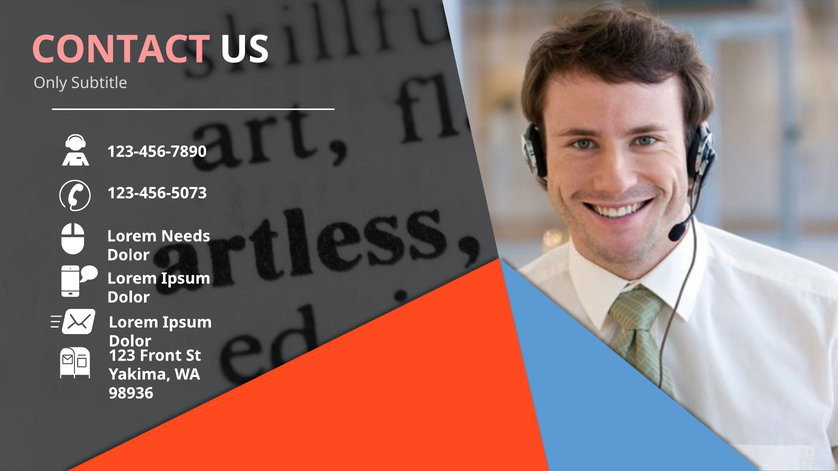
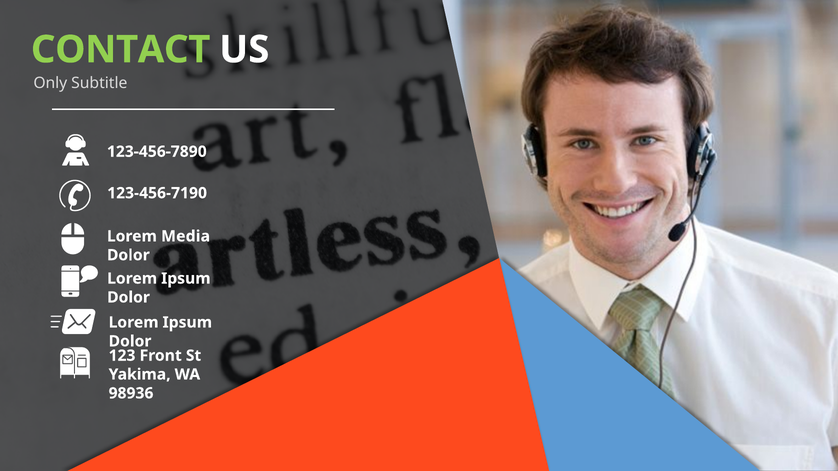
CONTACT colour: pink -> light green (121, 50)
123-456-5073: 123-456-5073 -> 123-456-7190 (157, 193)
Needs: Needs -> Media (186, 236)
